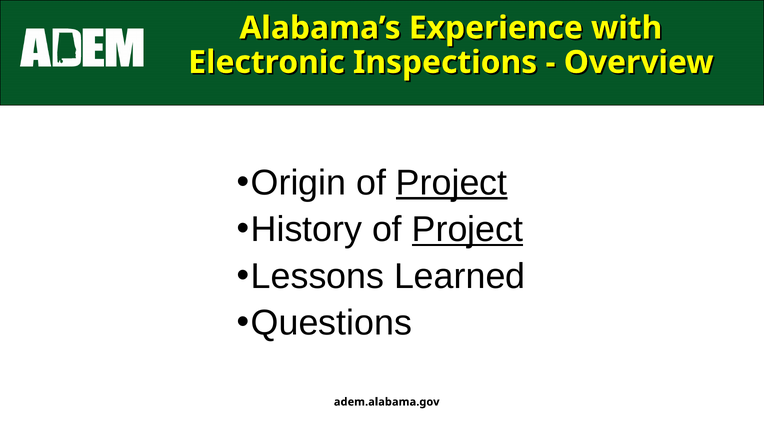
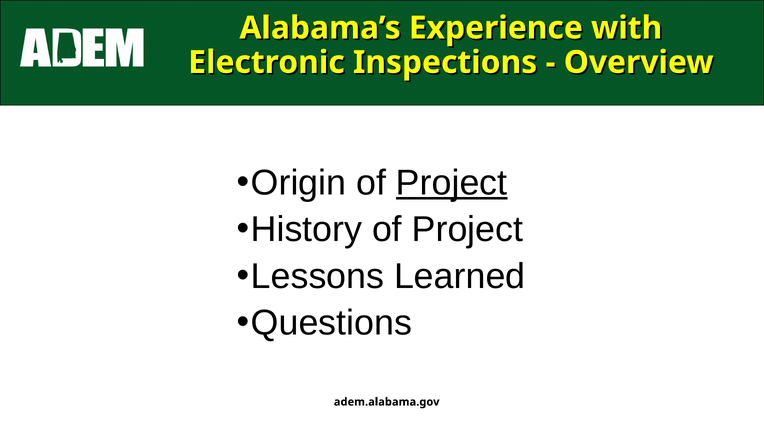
Project underline: present -> none (467, 229)
